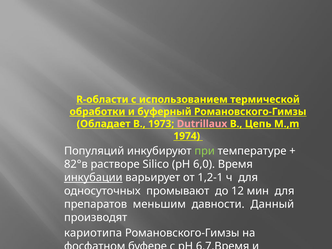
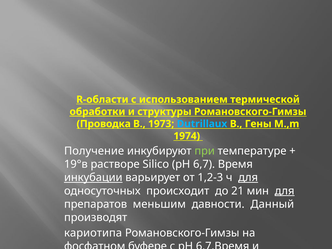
буферный: буферный -> структуры (164, 112)
Обладает: Обладает -> Проводка (104, 124)
Dutrillaux colour: pink -> light blue (202, 124)
Цепь: Цепь -> Гены (258, 124)
Популяций: Популяций -> Получение (94, 151)
82°в: 82°в -> 19°в (76, 164)
6,0: 6,0 -> 6,7 (204, 164)
1,2-1: 1,2-1 -> 1,2-3 (210, 178)
для underline: none -> present (248, 178)
промывают: промывают -> происходит (178, 191)
12: 12 -> 21 (238, 191)
для underline: none -> present (285, 191)
